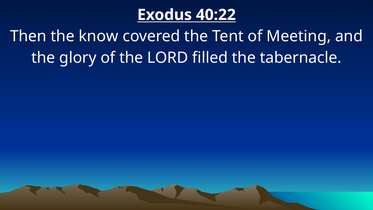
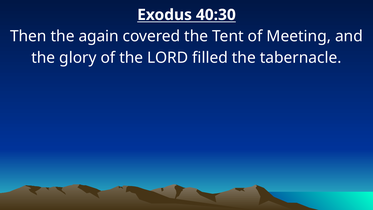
40:22: 40:22 -> 40:30 (216, 15)
know: know -> again (99, 36)
